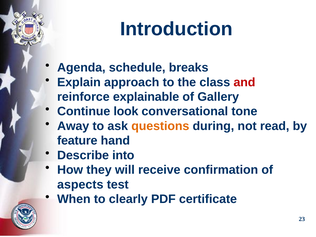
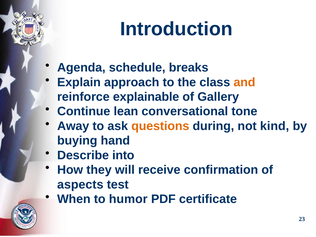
and colour: red -> orange (244, 82)
look: look -> lean (126, 111)
read: read -> kind (275, 126)
feature: feature -> buying (77, 141)
clearly: clearly -> humor (128, 199)
